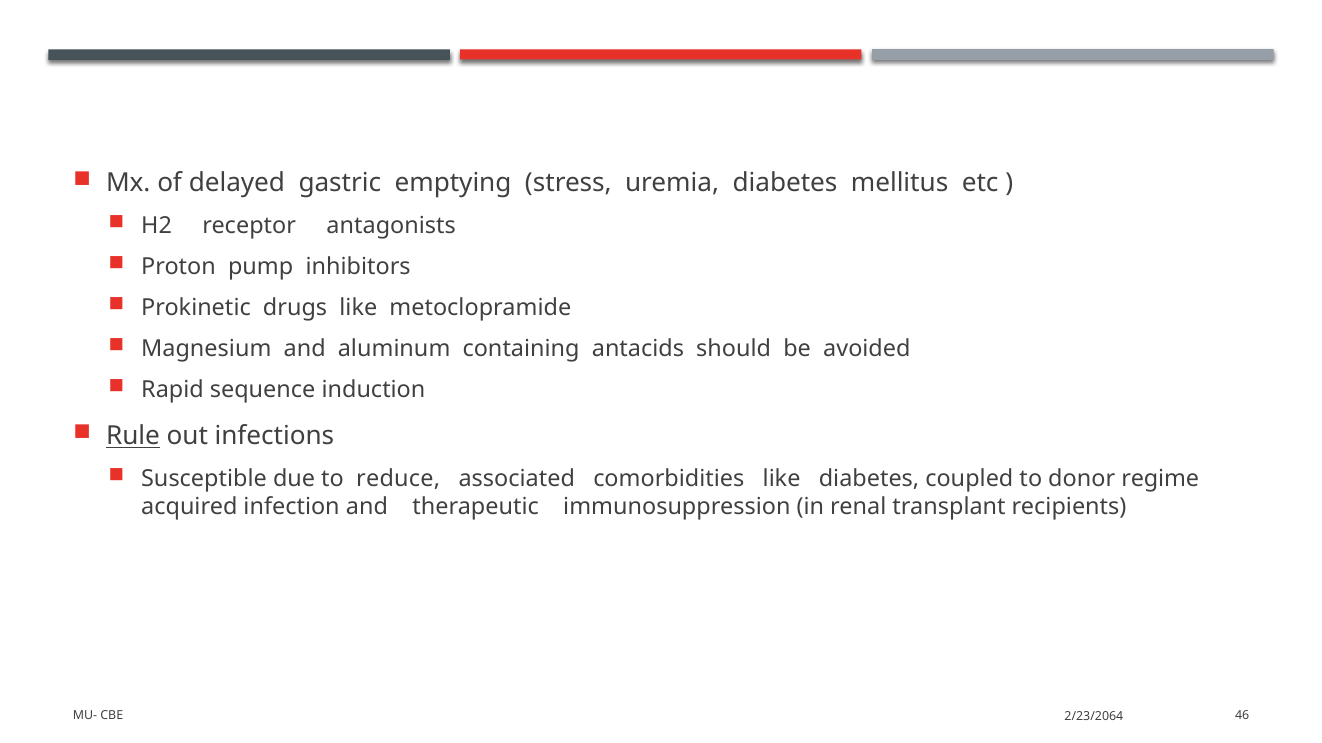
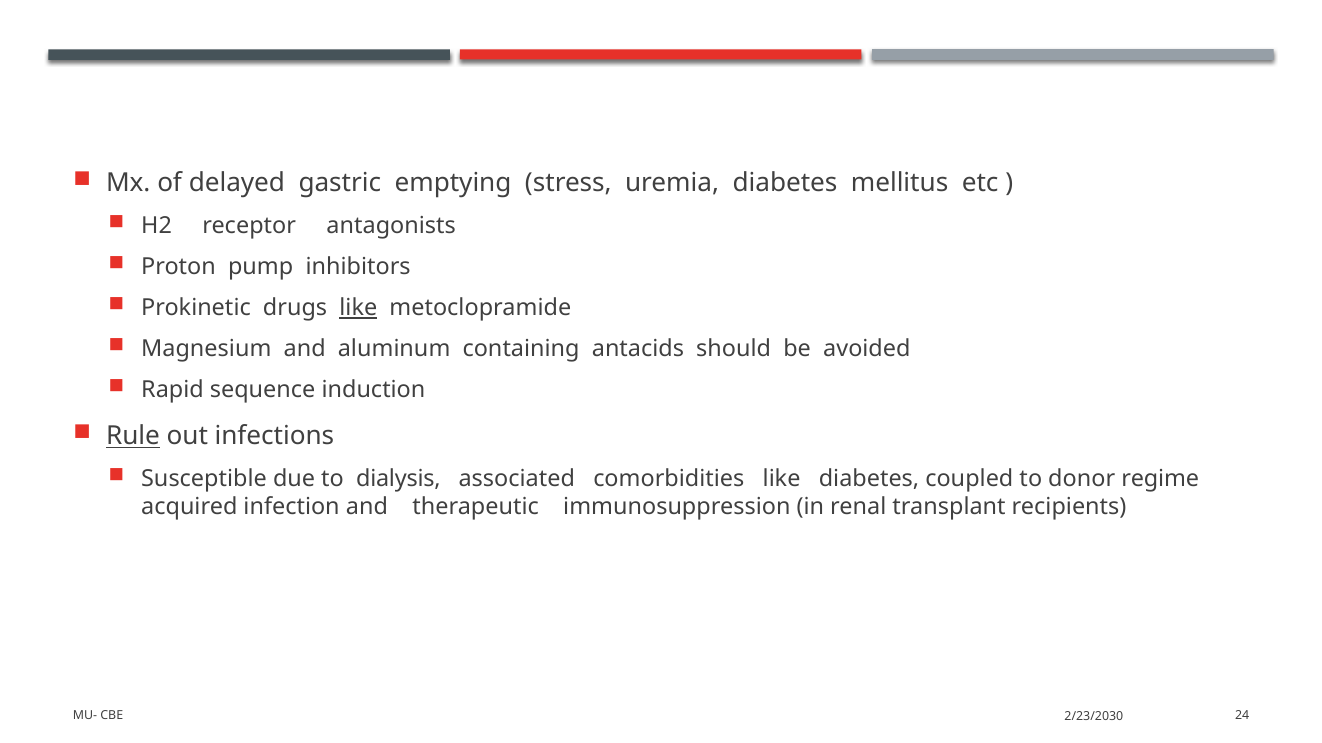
like underline: none -> present (358, 308)
reduce: reduce -> dialysis (398, 479)
46: 46 -> 24 (1242, 716)
2/23/2064: 2/23/2064 -> 2/23/2030 (1094, 717)
